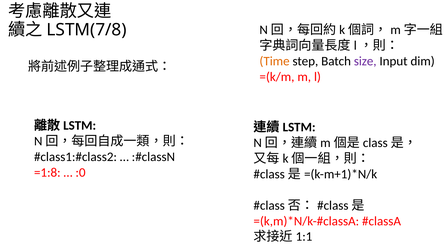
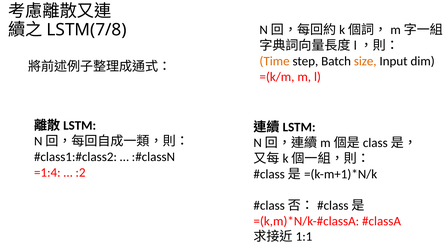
size colour: purple -> orange (365, 61)
=1:8: =1:8 -> =1:4 (47, 173)
:0: :0 -> :2 (81, 173)
